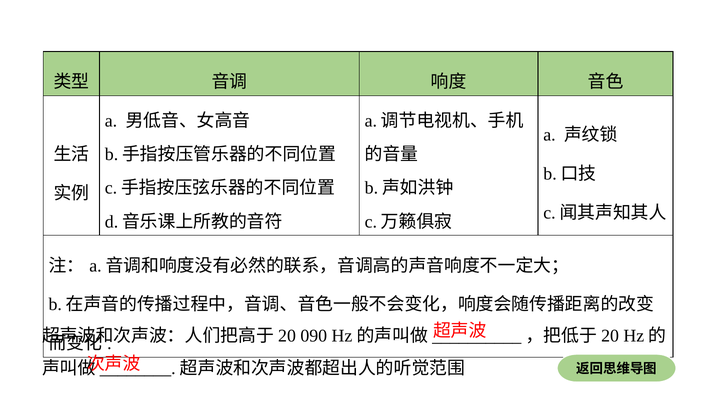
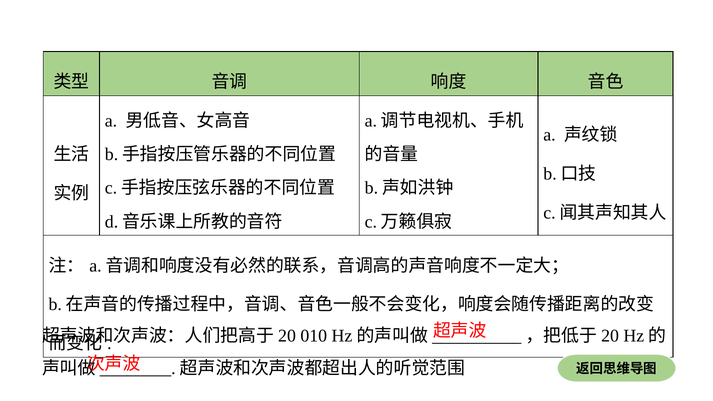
090: 090 -> 010 (314, 336)
